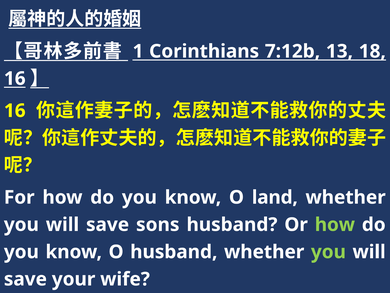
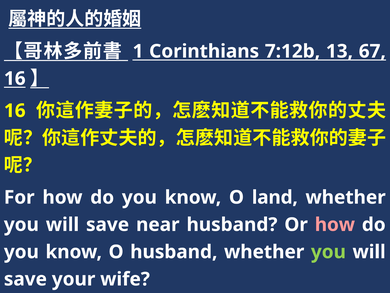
18: 18 -> 67 (372, 51)
sons: sons -> near (158, 224)
how colour: light green -> pink (335, 224)
